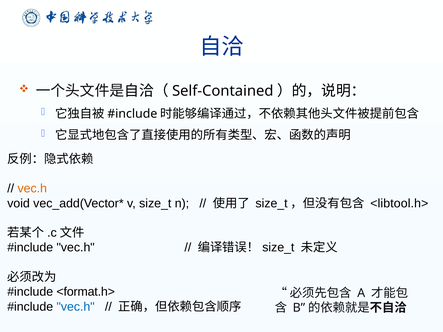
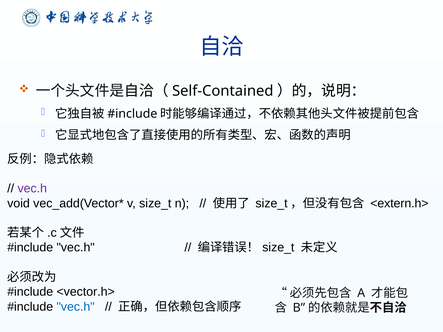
vec.h colour: orange -> purple (32, 189)
<libtool.h>: <libtool.h> -> <extern.h> (399, 203)
<format.h>: <format.h> -> <vector.h> (86, 292)
